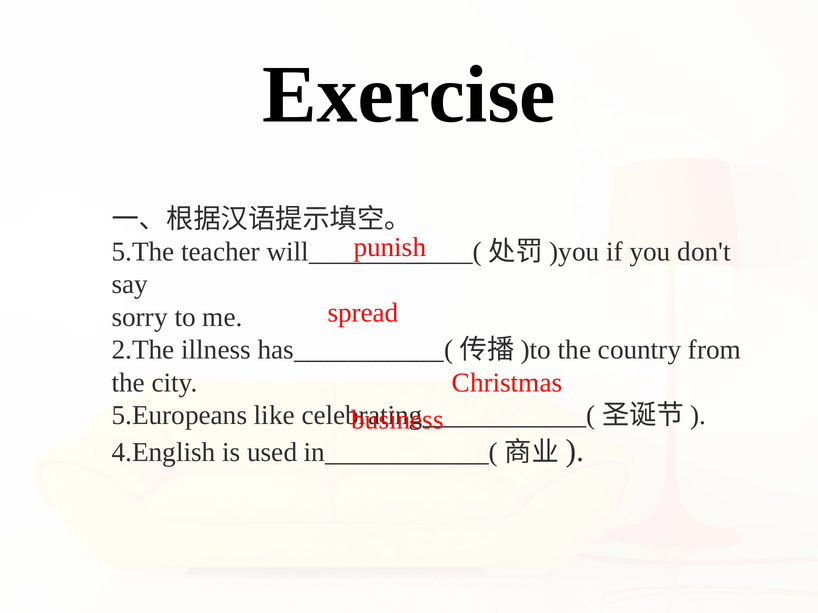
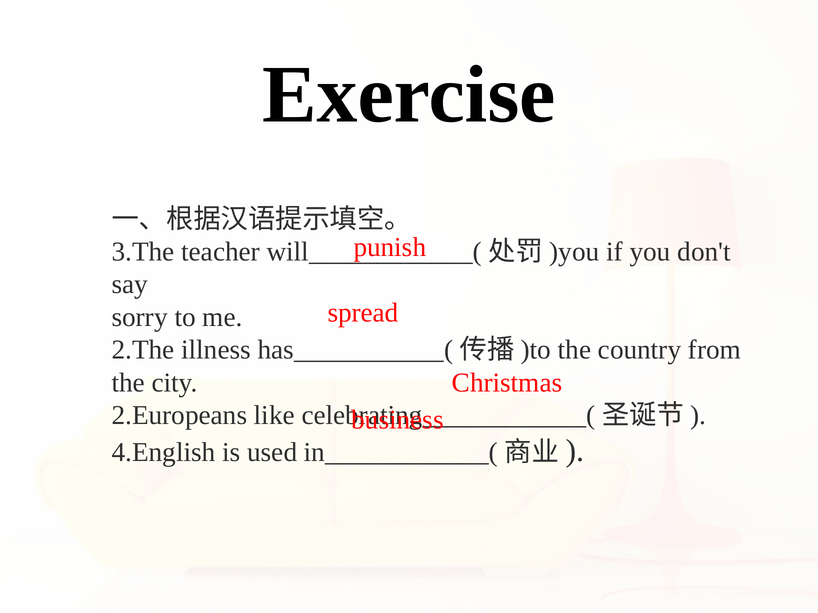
5.The: 5.The -> 3.The (143, 252)
5.Europeans: 5.Europeans -> 2.Europeans (179, 416)
